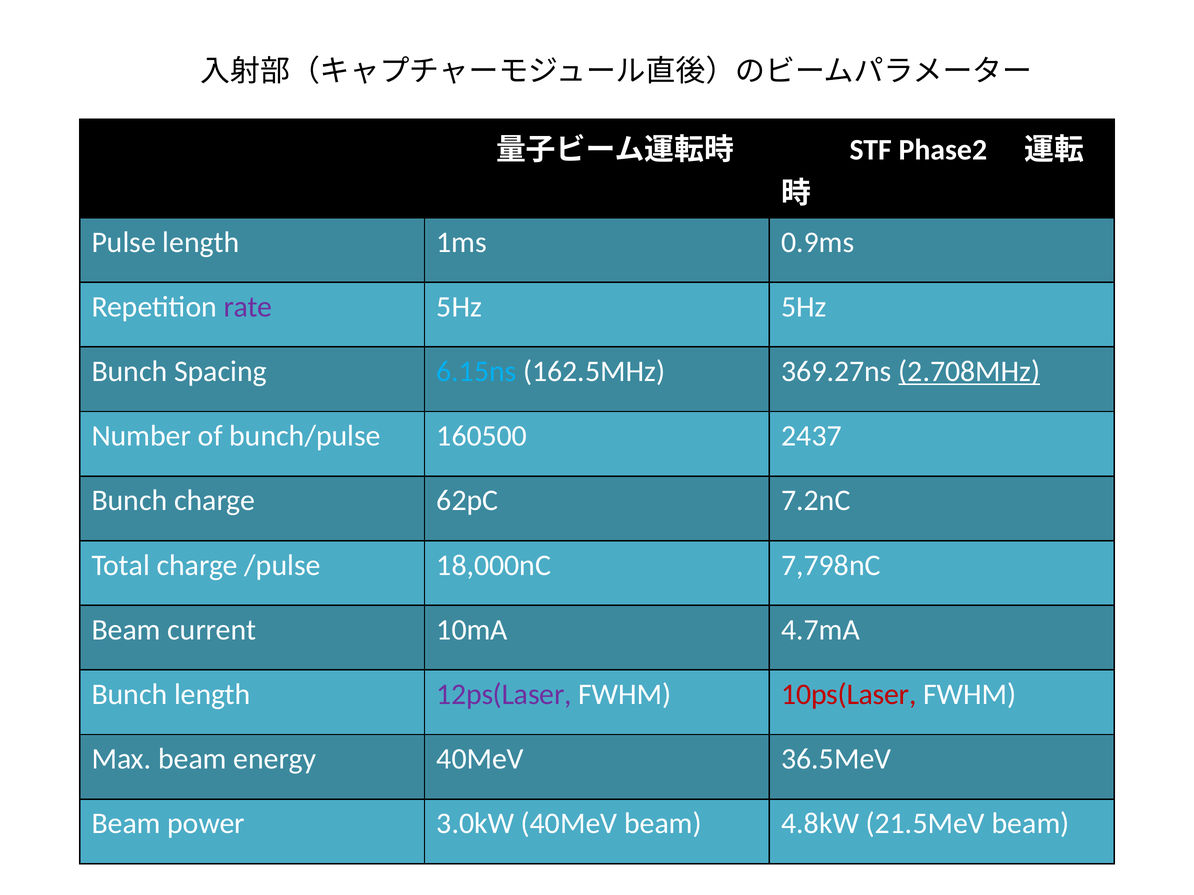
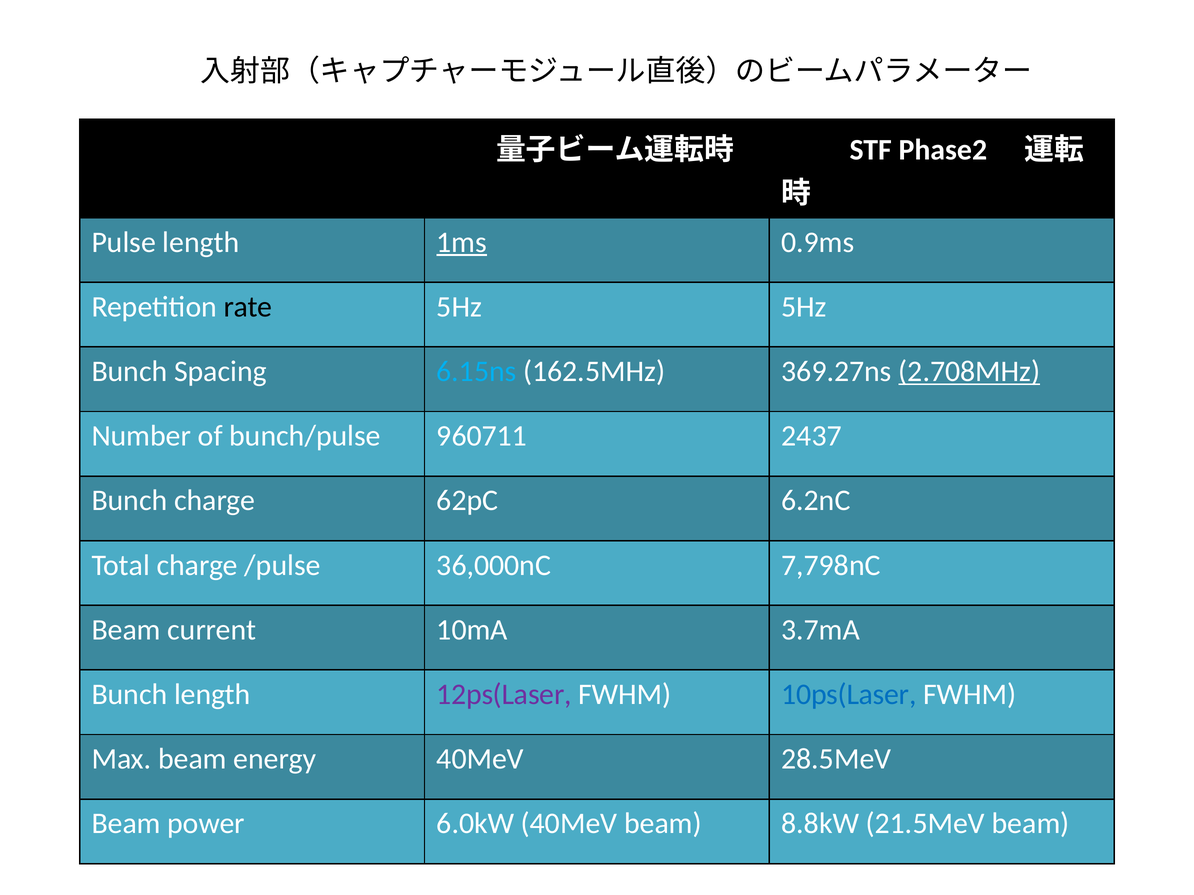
1ms underline: none -> present (462, 242)
rate colour: purple -> black (248, 307)
160500: 160500 -> 960711 (482, 436)
7.2nC: 7.2nC -> 6.2nC (816, 501)
18,000nC: 18,000nC -> 36,000nC (494, 566)
4.7mA: 4.7mA -> 3.7mA (821, 630)
10ps(Laser colour: red -> blue (849, 695)
36.5MeV: 36.5MeV -> 28.5MeV (836, 759)
3.0kW: 3.0kW -> 6.0kW (475, 824)
4.8kW: 4.8kW -> 8.8kW (820, 824)
